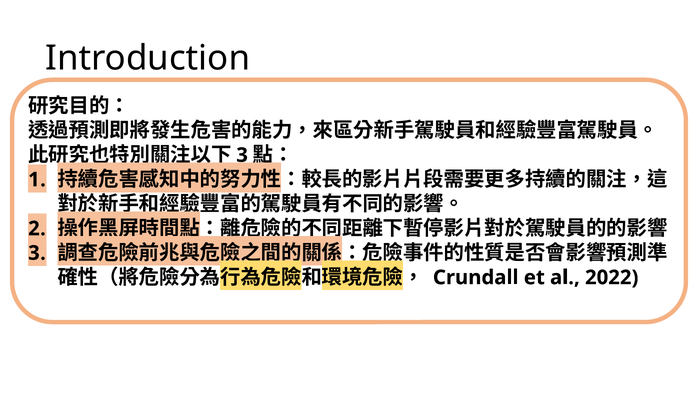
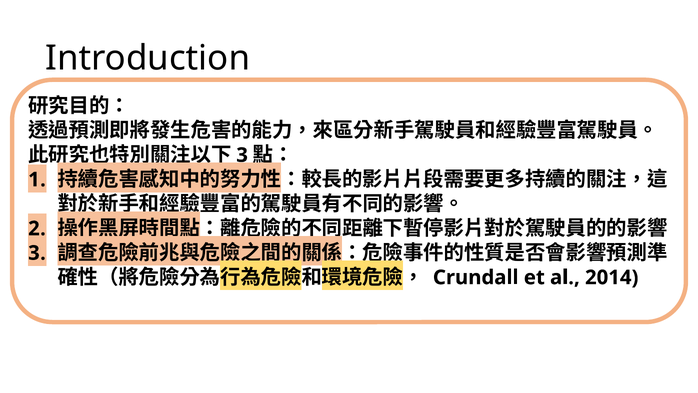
2022: 2022 -> 2014 (612, 277)
